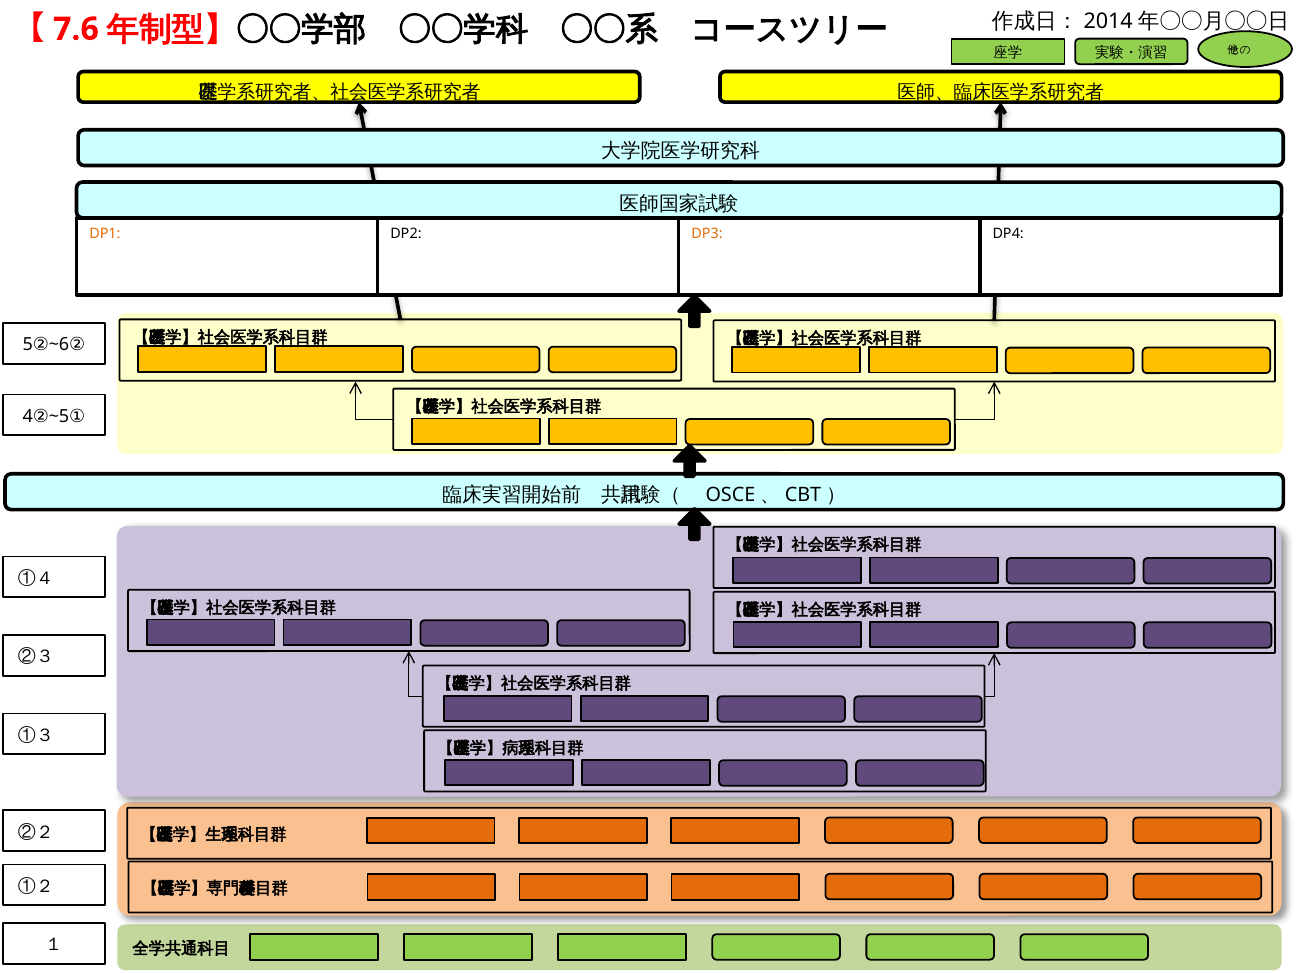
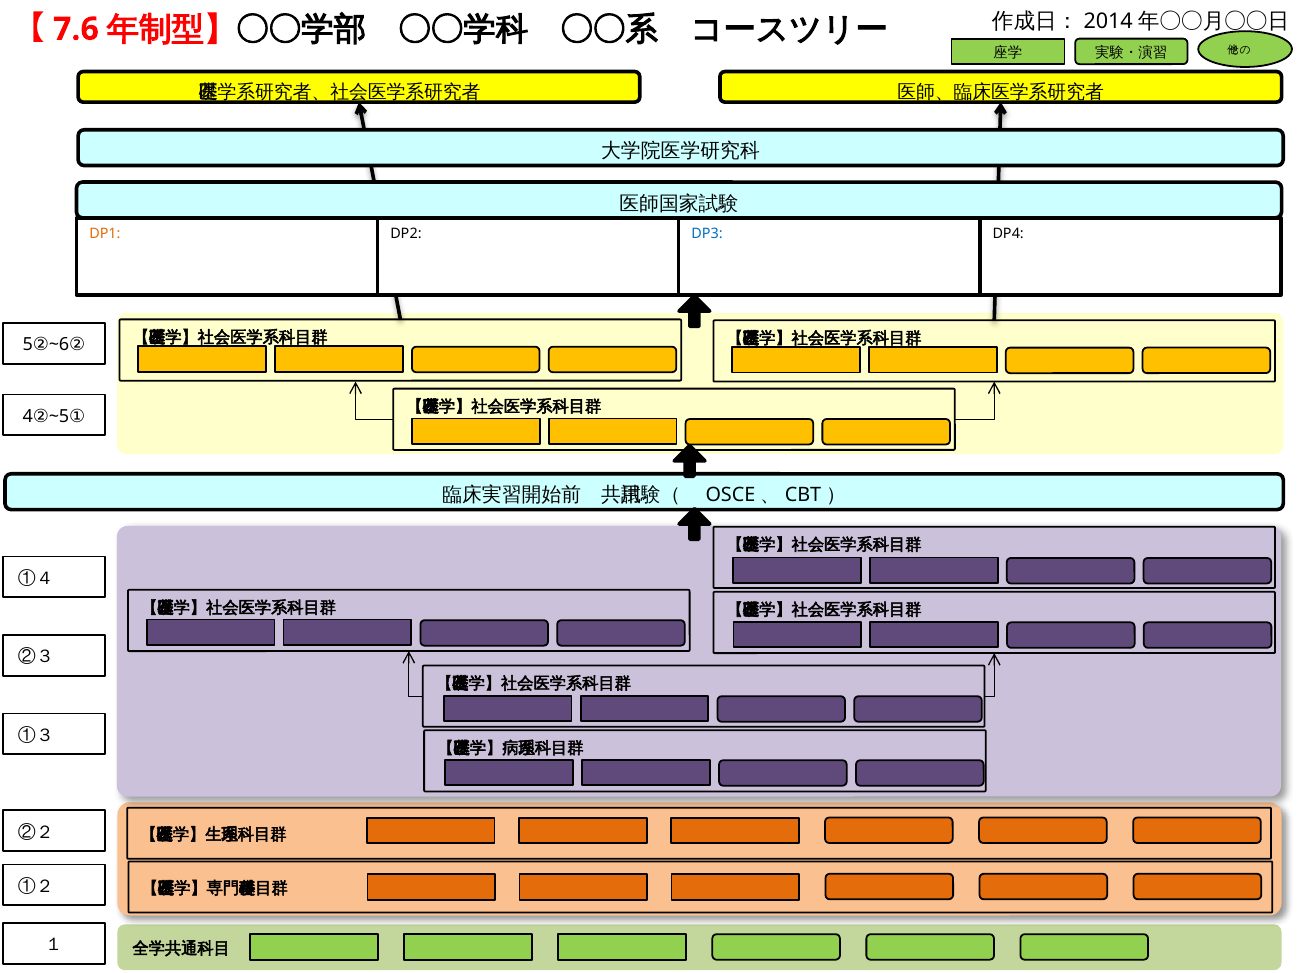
DP3 colour: orange -> blue (707, 234)
